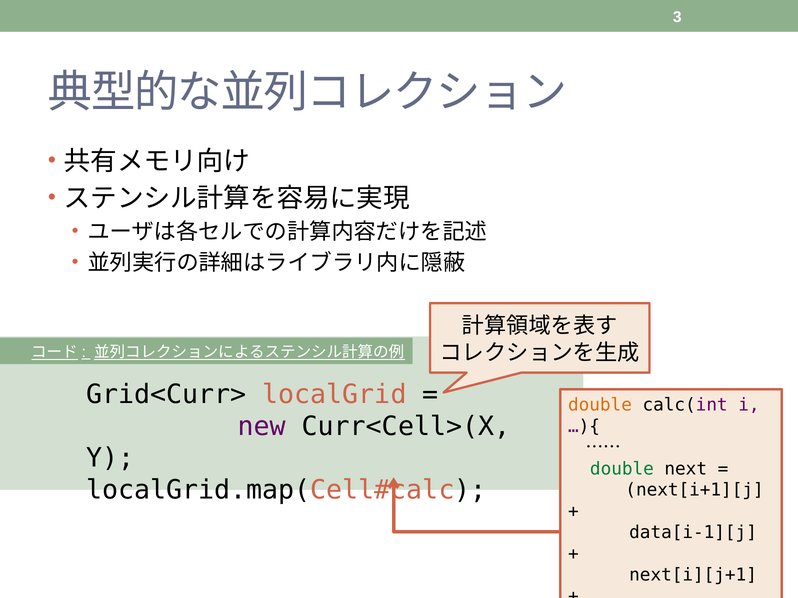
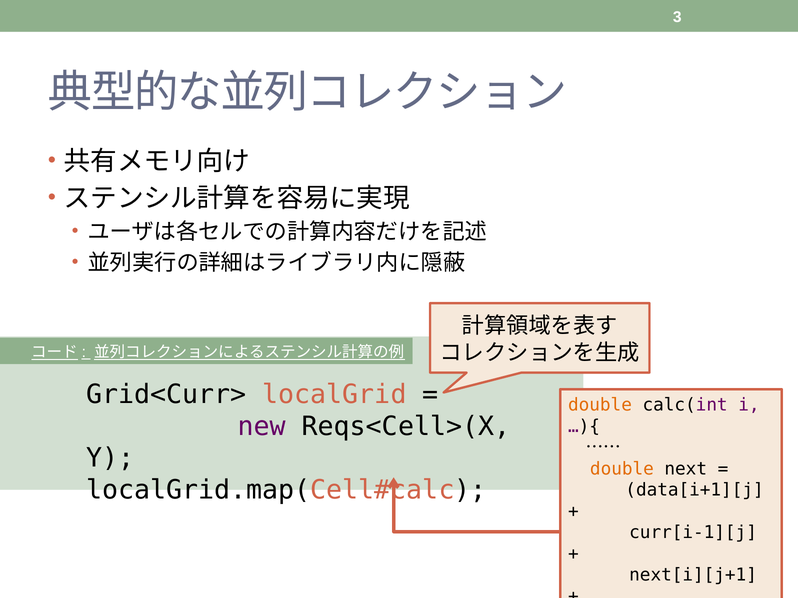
Curr<Cell>(X: Curr<Cell>(X -> Reqs<Cell>(X (406, 427)
double colour: green -> orange (622, 469)
next[i+1][j: next[i+1][j -> data[i+1][j (695, 490)
data[i-1][j: data[i-1][j -> curr[i-1][j (693, 533)
